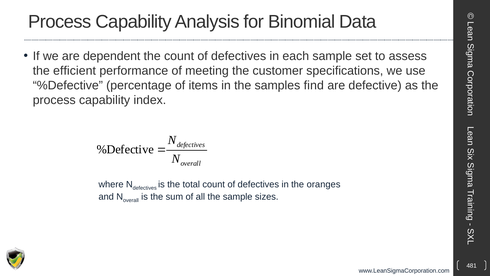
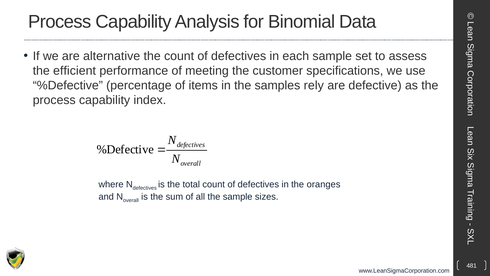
dependent: dependent -> alternative (112, 56)
find: find -> rely (314, 85)
